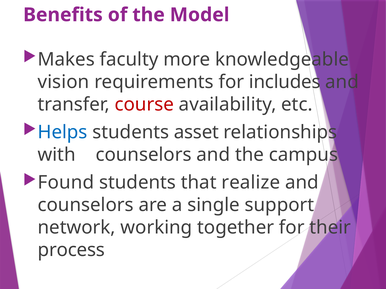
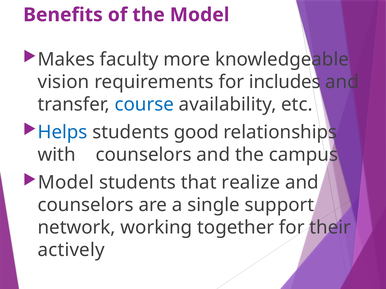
course colour: red -> blue (144, 105)
asset: asset -> good (196, 132)
Found: Found -> Model (66, 183)
process: process -> actively (71, 250)
